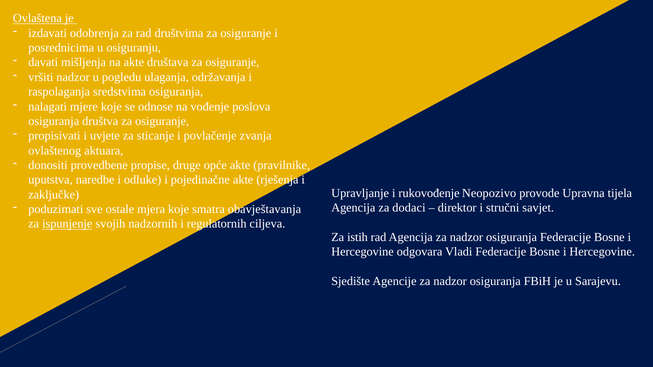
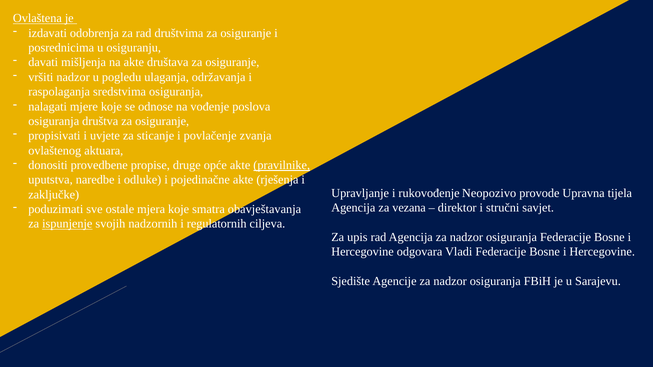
pravilnike underline: none -> present (282, 165)
dodaci: dodaci -> vezana (409, 208)
istih: istih -> upis (357, 237)
